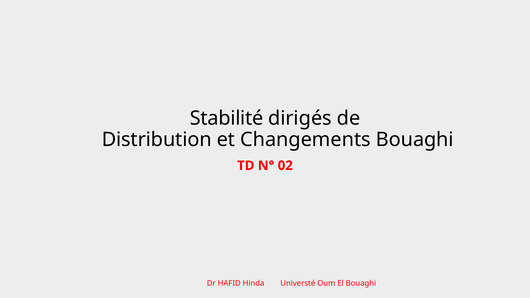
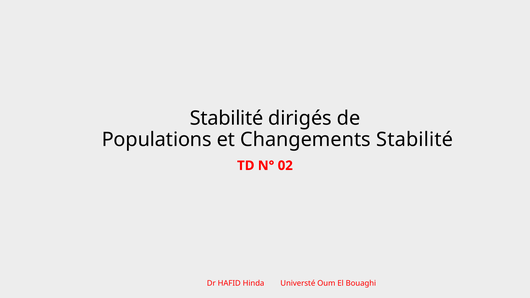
Distribution: Distribution -> Populations (157, 140)
Changements Bouaghi: Bouaghi -> Stabilité (415, 140)
